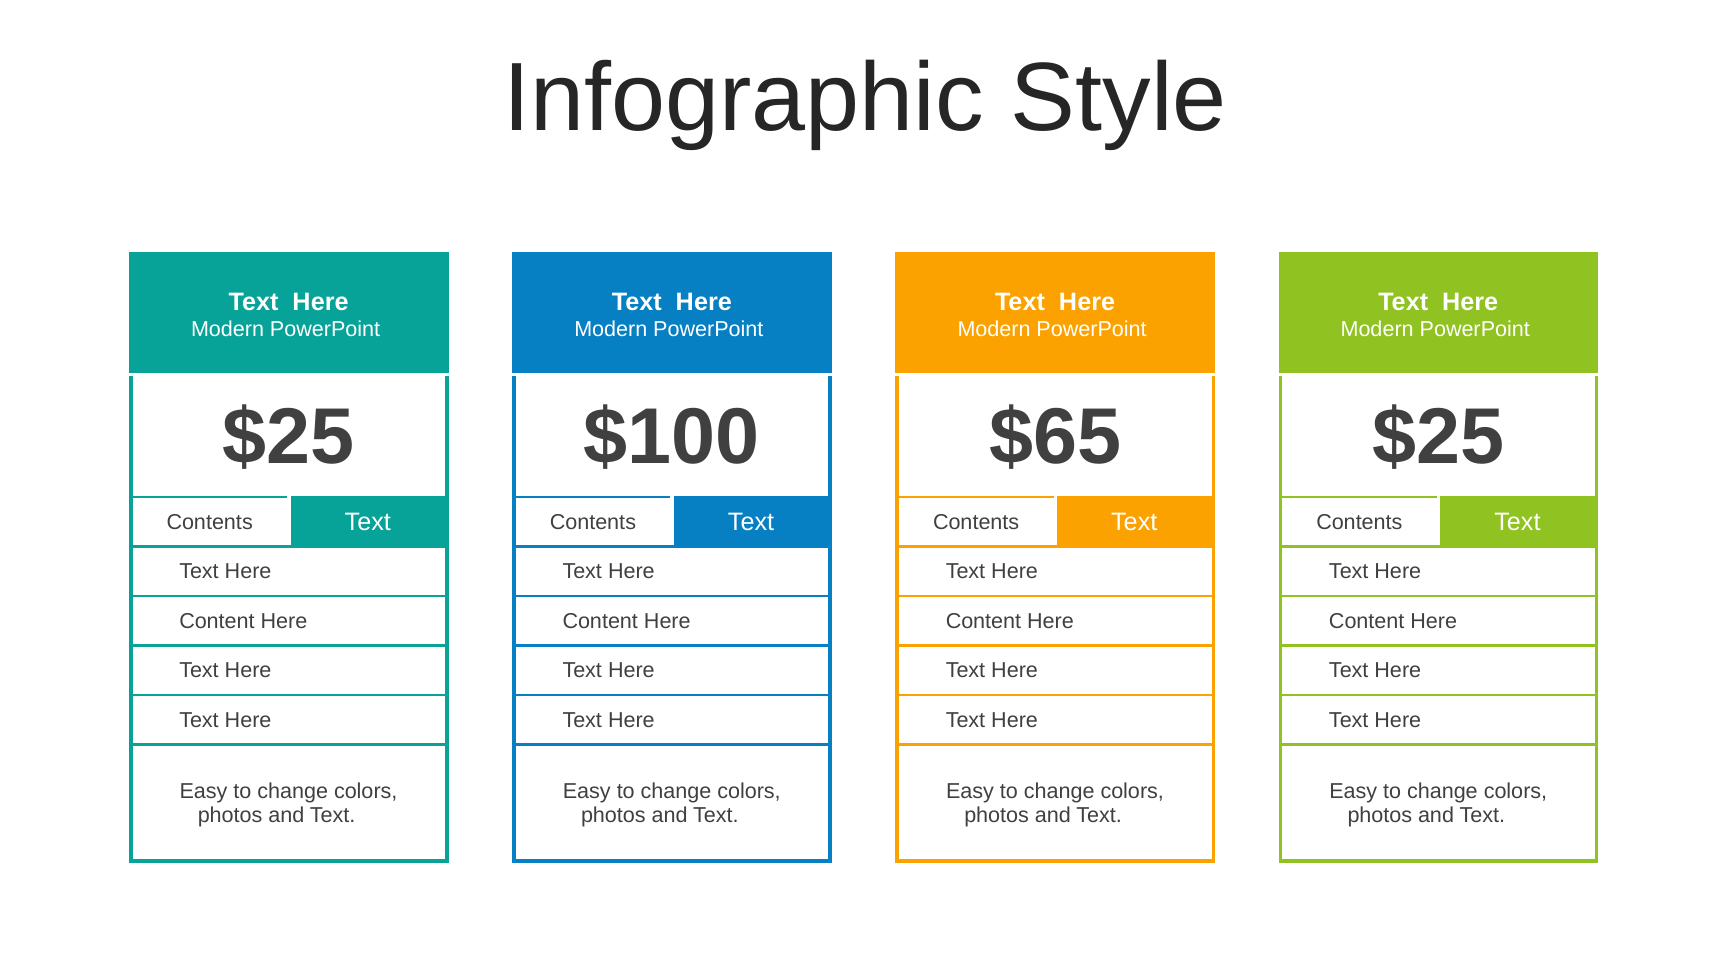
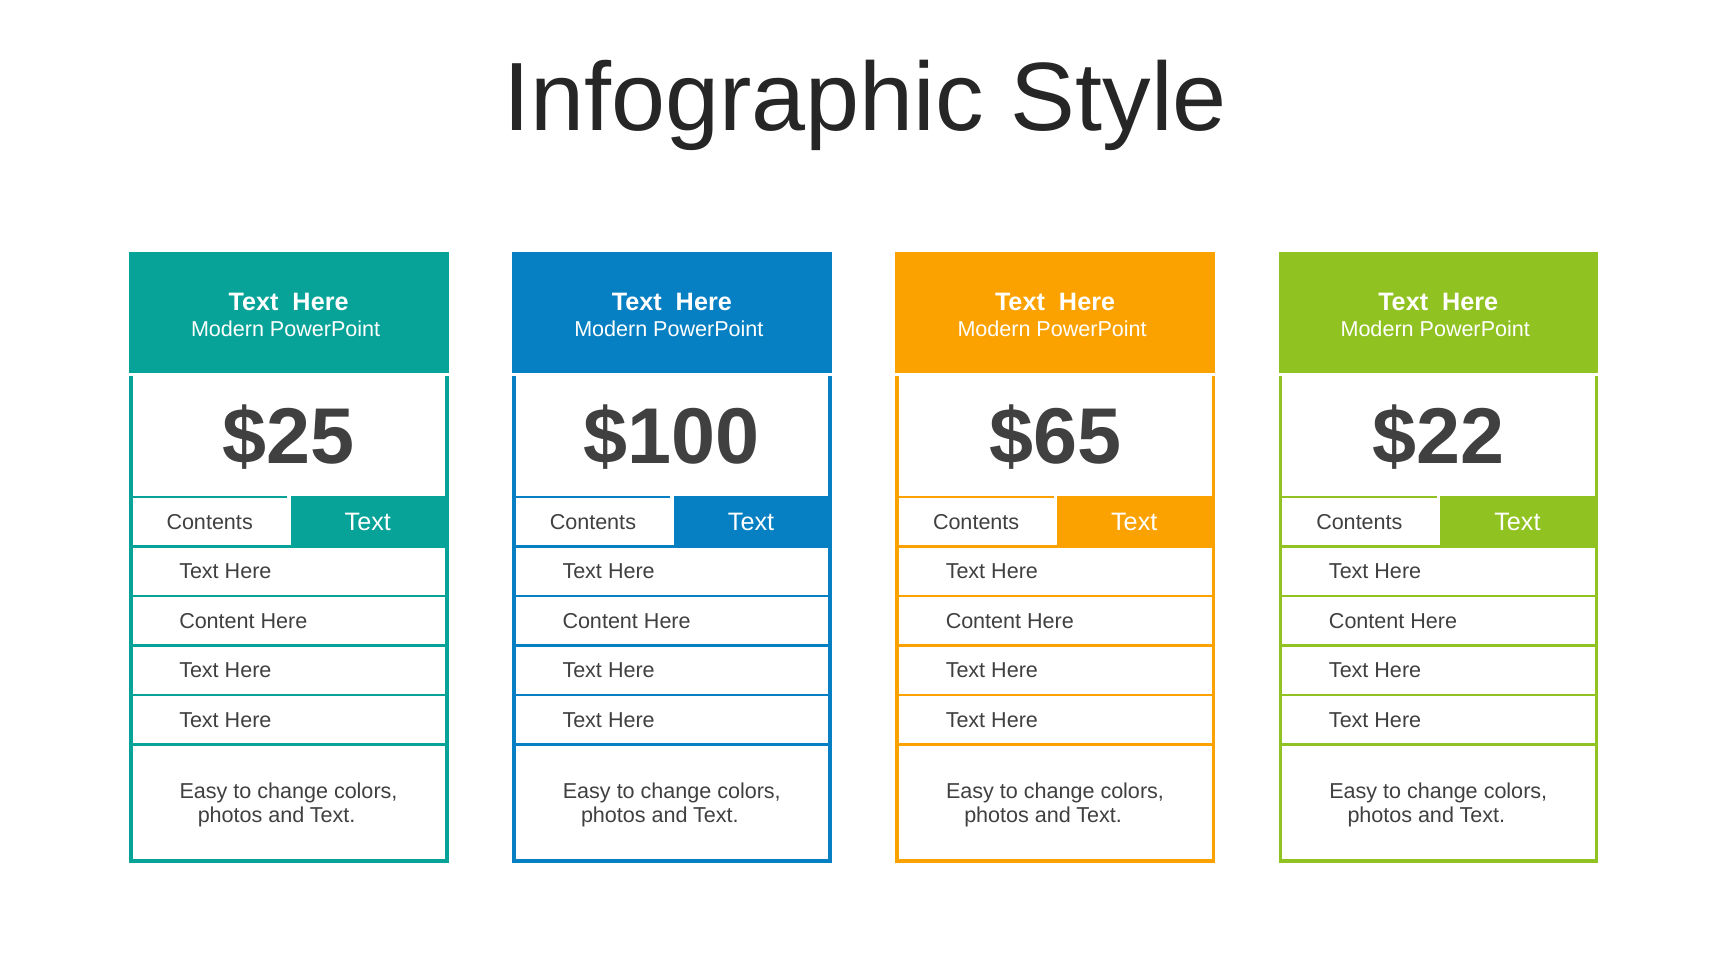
$25: $25 -> $22 (1438, 437)
